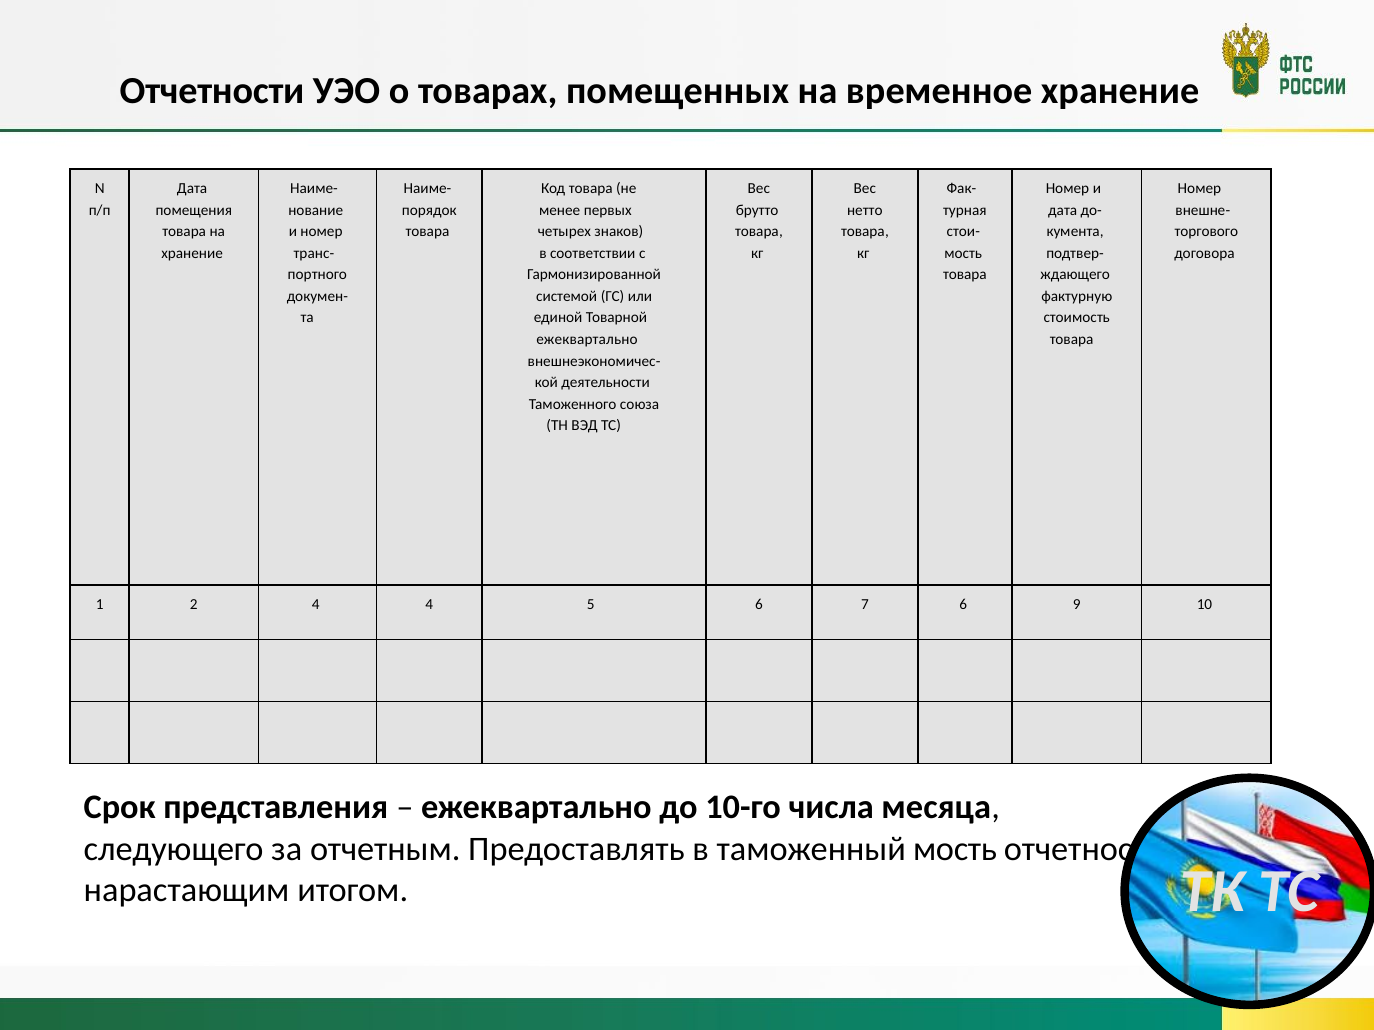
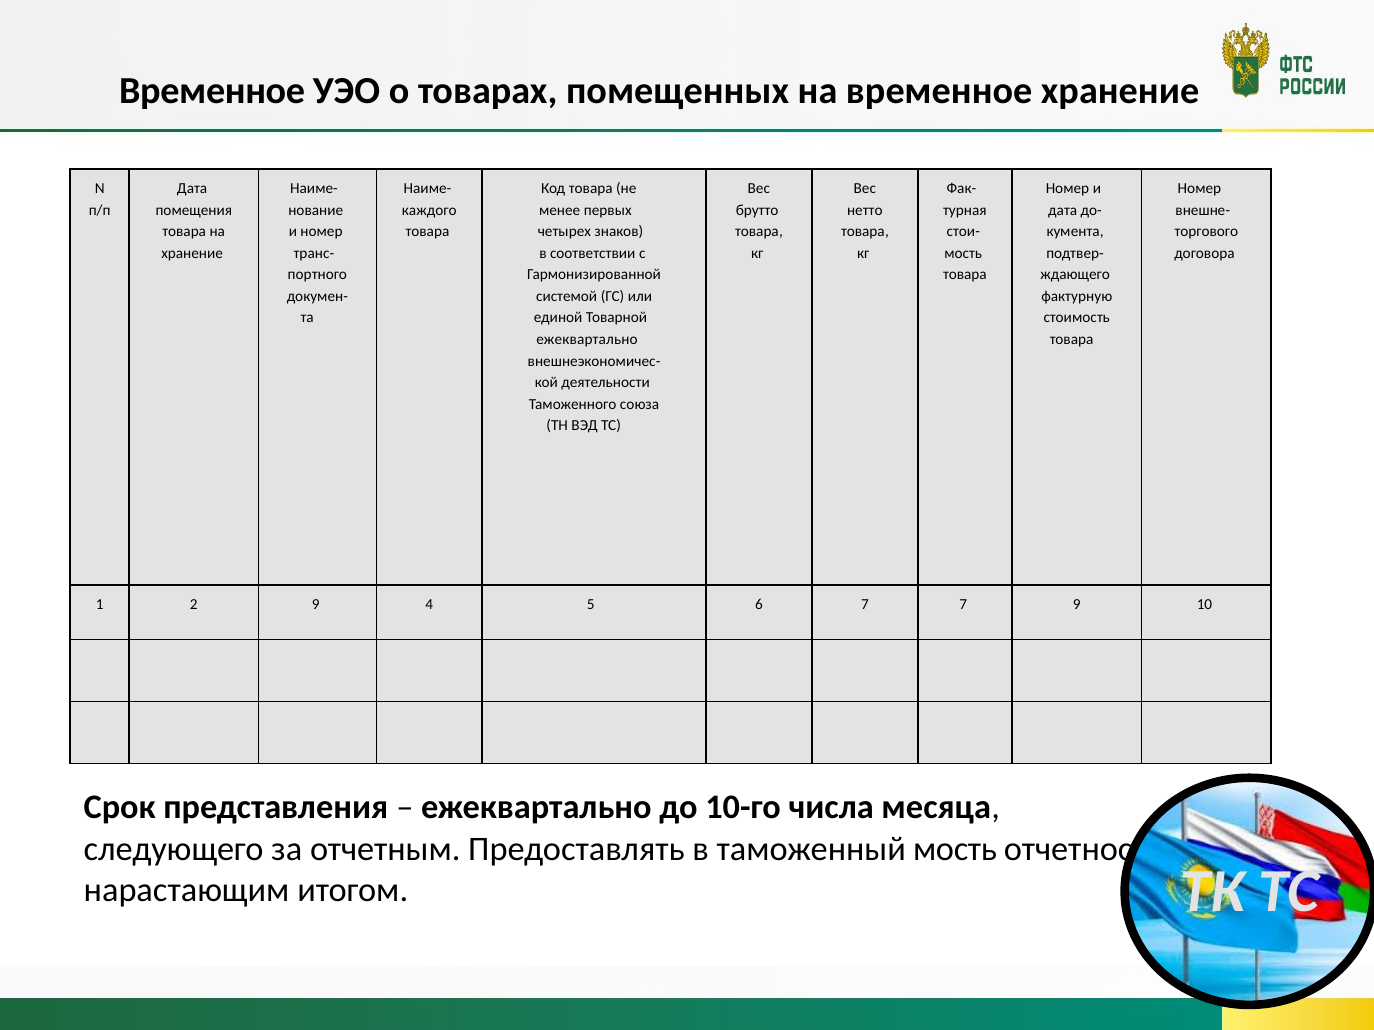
Отчетности: Отчетности -> Временное (212, 91)
порядок: порядок -> каждого (429, 210)
2 4: 4 -> 9 (316, 605)
7 6: 6 -> 7 (963, 605)
